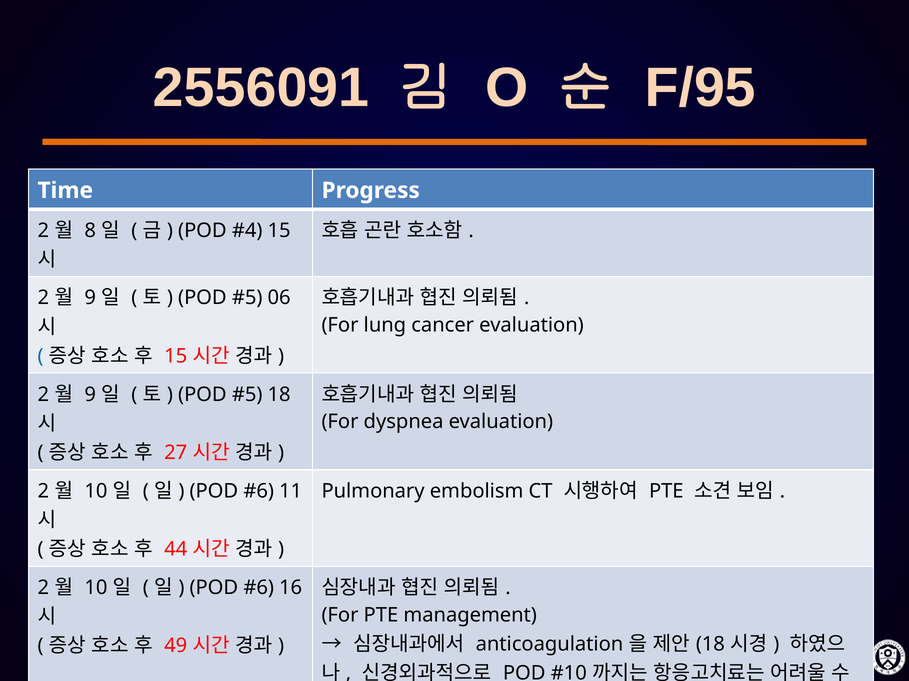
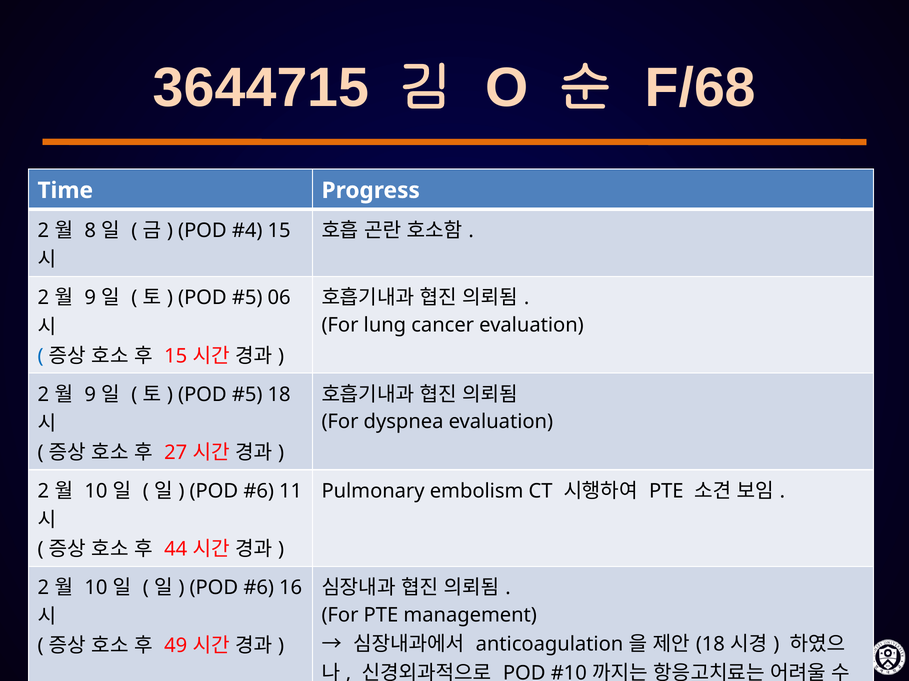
2556091: 2556091 -> 3644715 (261, 88)
F/95: F/95 -> F/68 (700, 88)
